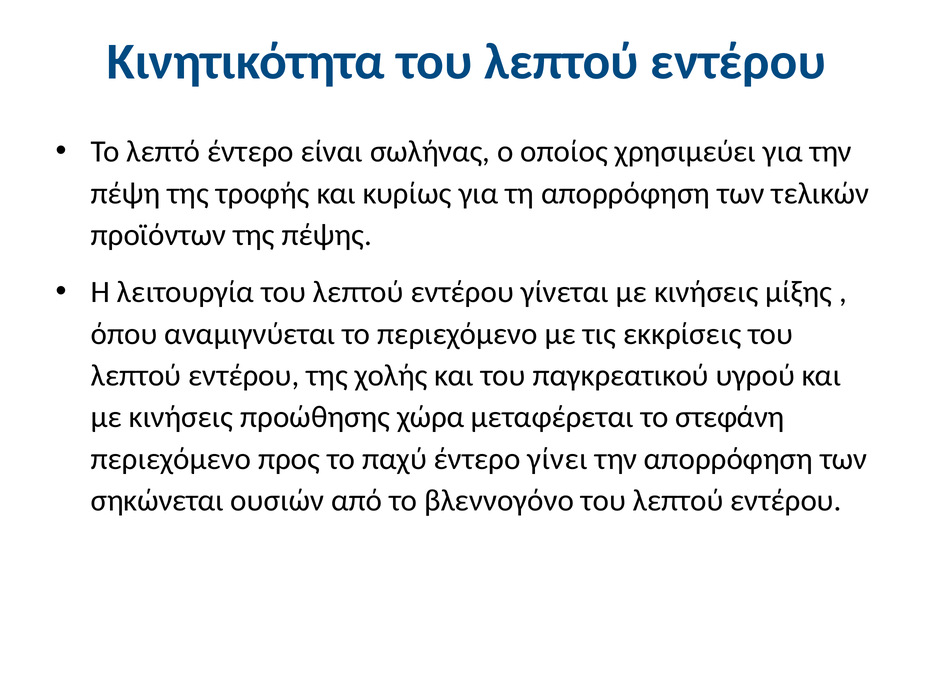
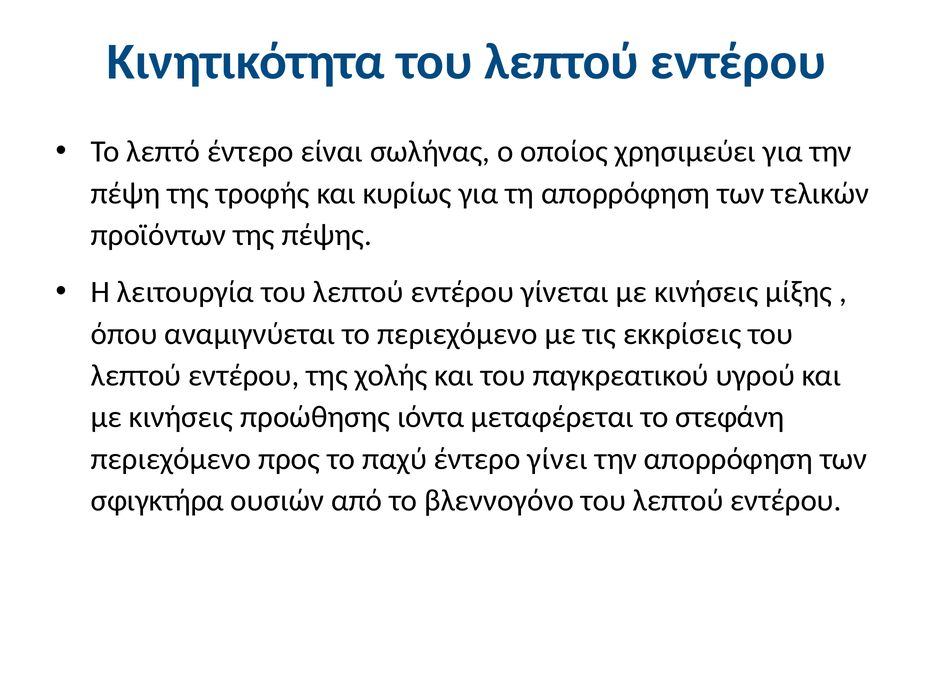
χώρα: χώρα -> ιόντα (431, 417)
σηκώνεται: σηκώνεται -> σφιγκτήρα (157, 501)
